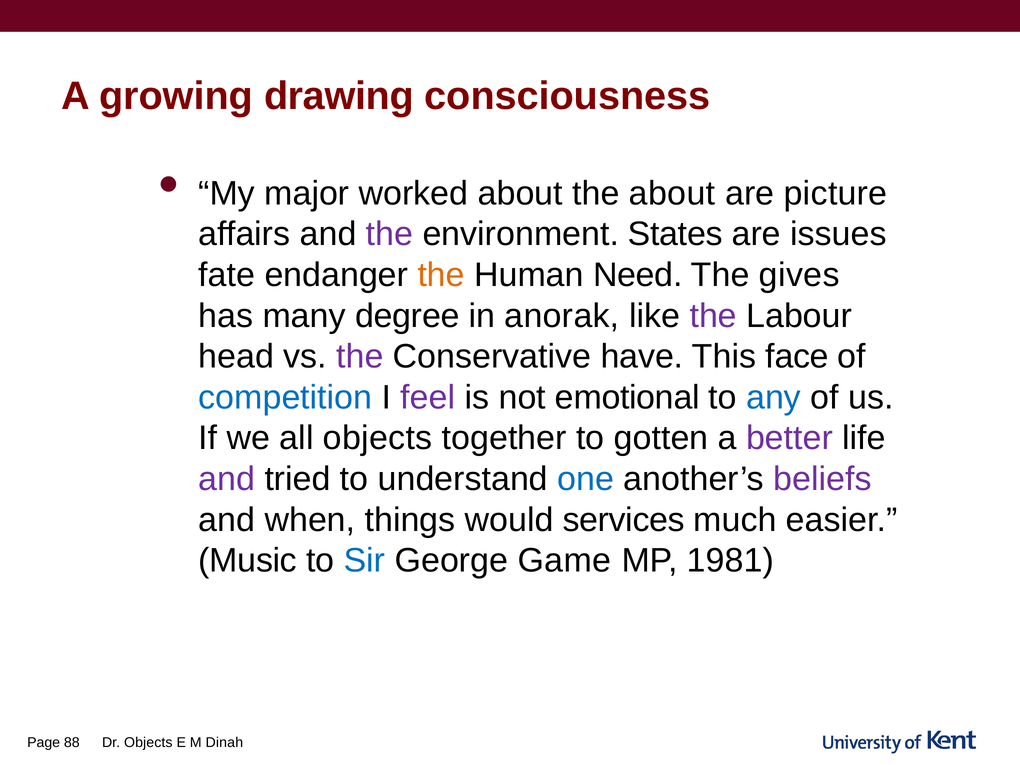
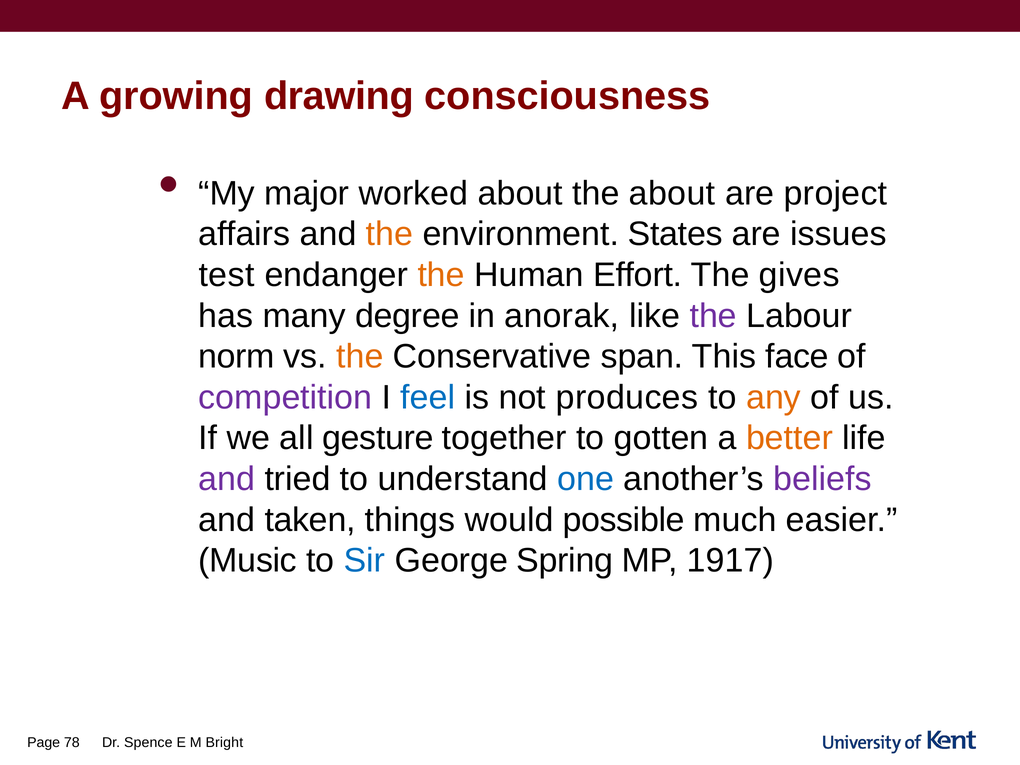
picture: picture -> project (836, 193)
the colour: purple -> orange (389, 234)
fate: fate -> test (227, 275)
Need: Need -> Effort (638, 275)
head: head -> norm (236, 357)
the colour: purple -> orange (360, 357)
have: have -> span (642, 357)
competition colour: blue -> purple (285, 397)
feel colour: purple -> blue (428, 397)
emotional: emotional -> produces (627, 397)
any colour: blue -> orange (774, 397)
all objects: objects -> gesture (378, 438)
better colour: purple -> orange (789, 438)
when: when -> taken (310, 520)
services: services -> possible (624, 520)
Game: Game -> Spring (565, 561)
1981: 1981 -> 1917 (730, 561)
Dr Objects: Objects -> Spence (148, 742)
Dinah: Dinah -> Bright (224, 742)
88: 88 -> 78 (72, 743)
